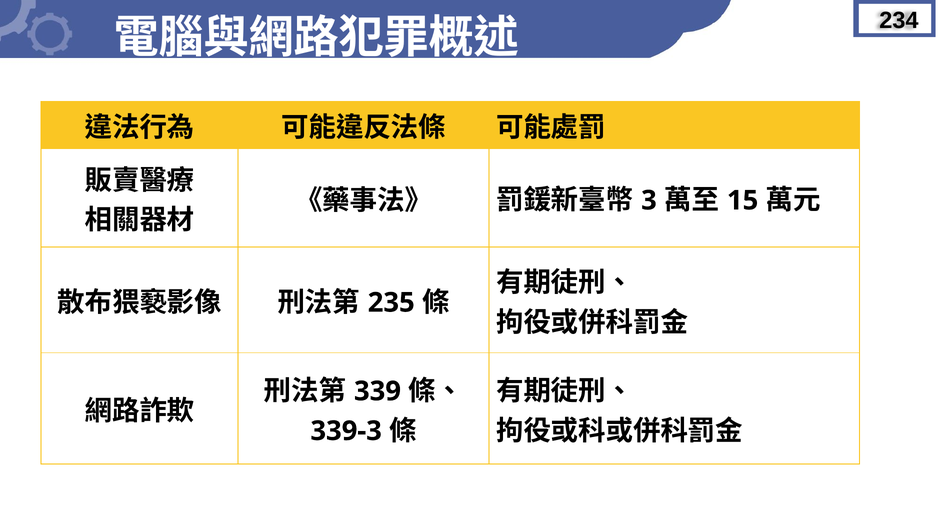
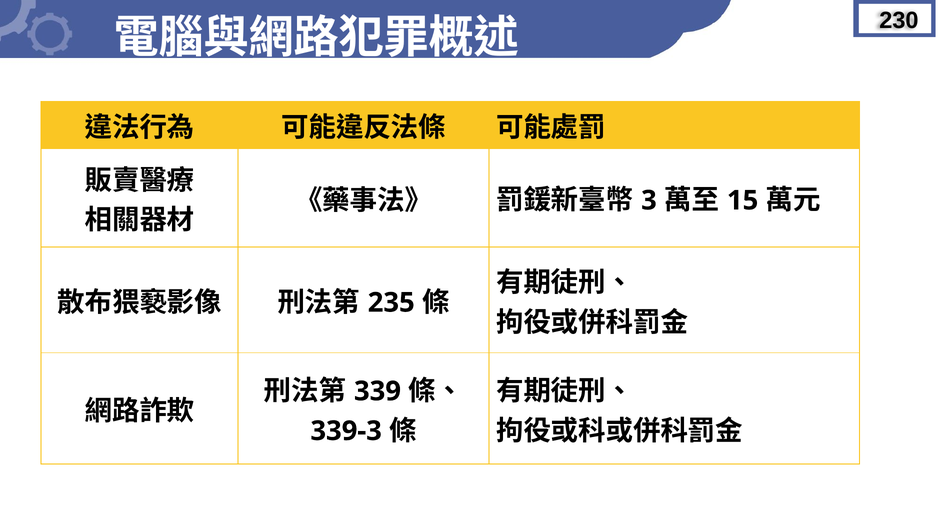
234: 234 -> 230 (899, 21)
